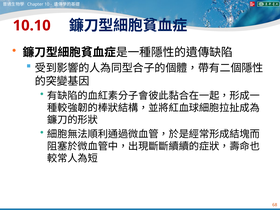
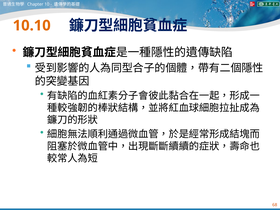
10.10 colour: red -> orange (32, 26)
